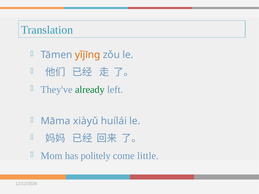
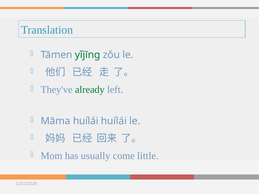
yǐjīng colour: orange -> green (88, 55)
Māma xiàyǔ: xiàyǔ -> huílái (86, 121)
politely: politely -> usually (96, 156)
